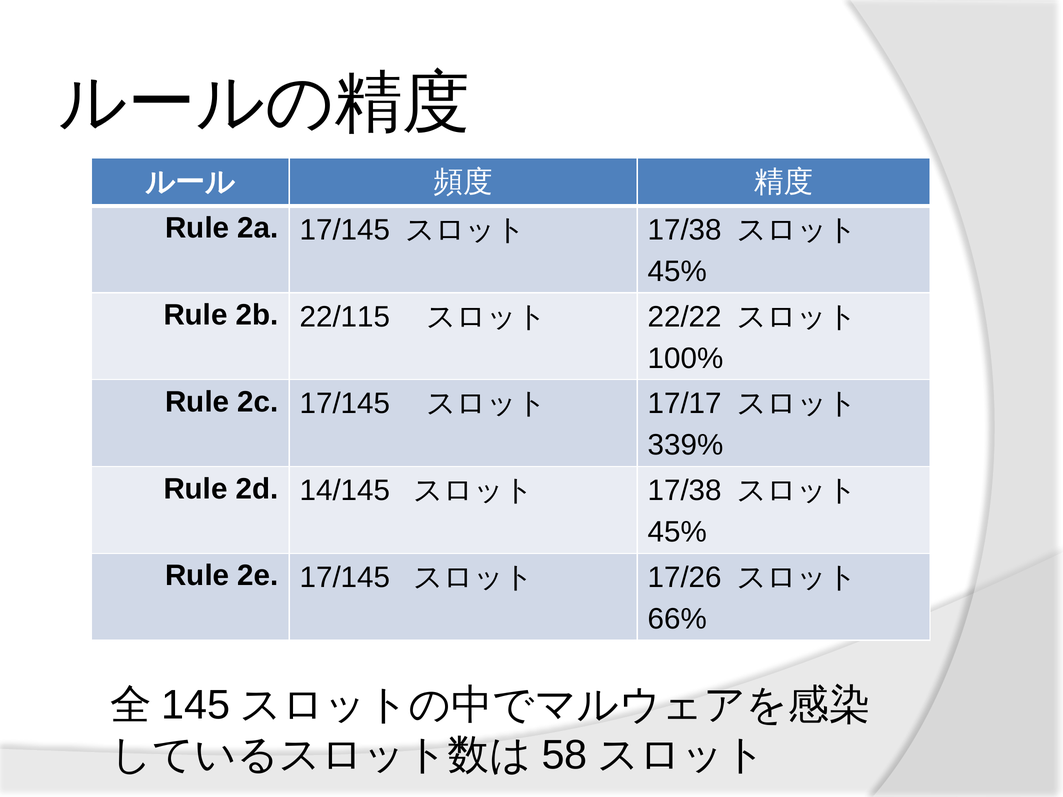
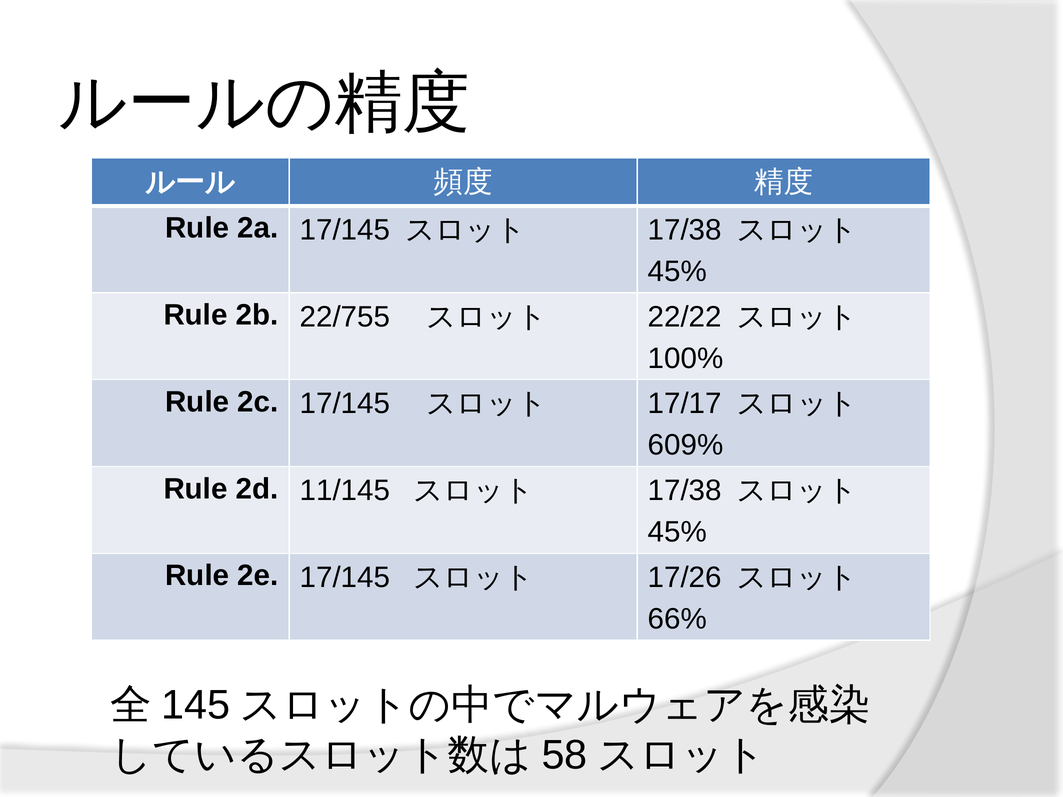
22/115: 22/115 -> 22/755 (345, 317)
339%: 339% -> 609% (686, 445)
14/145: 14/145 -> 11/145 (345, 491)
